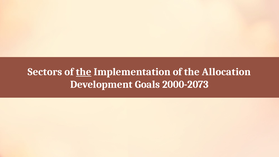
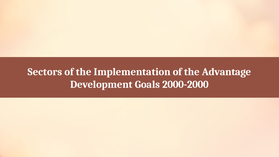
the underline: present -> none (84, 72)
Allocation: Allocation -> Advantage (227, 72)
2000-2073: 2000-2073 -> 2000-2000 (185, 84)
